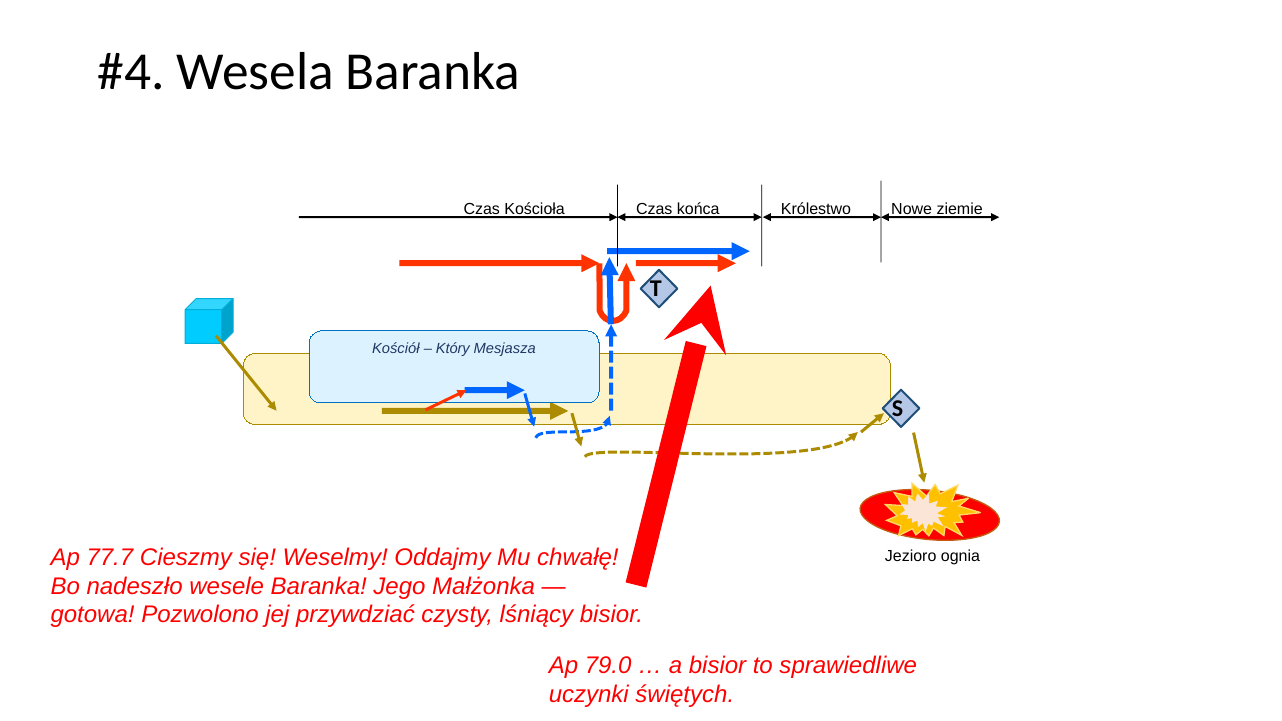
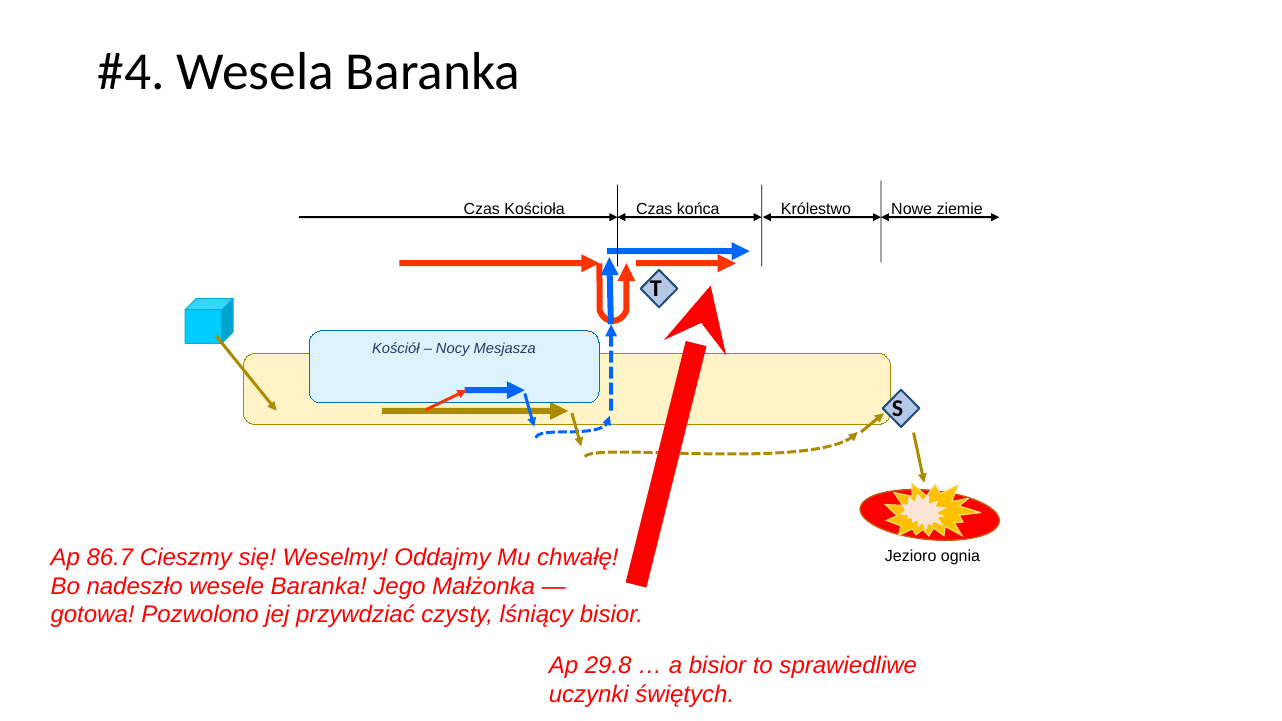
Który: Który -> Nocy (453, 349)
77.7: 77.7 -> 86.7 (110, 557)
79.0: 79.0 -> 29.8 (608, 666)
